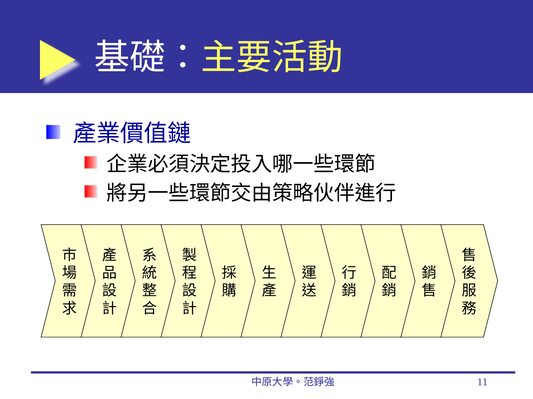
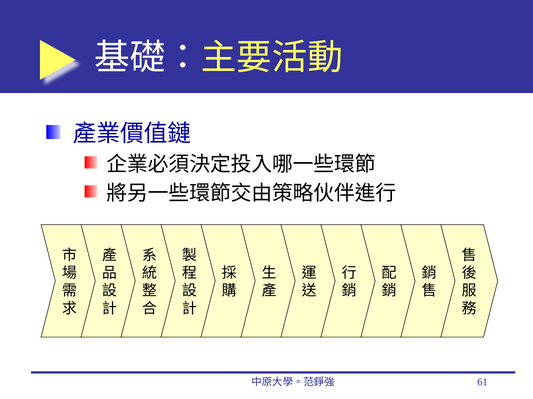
11: 11 -> 61 (482, 383)
